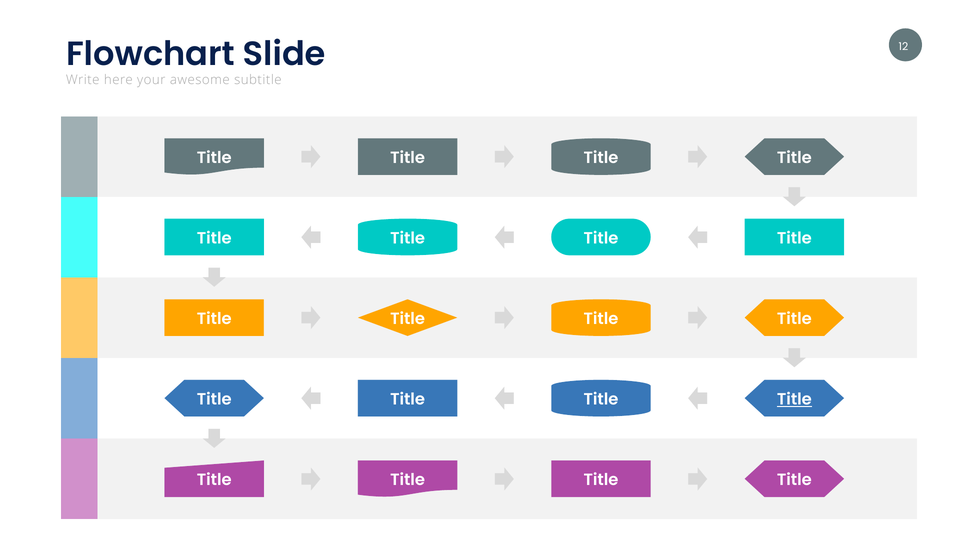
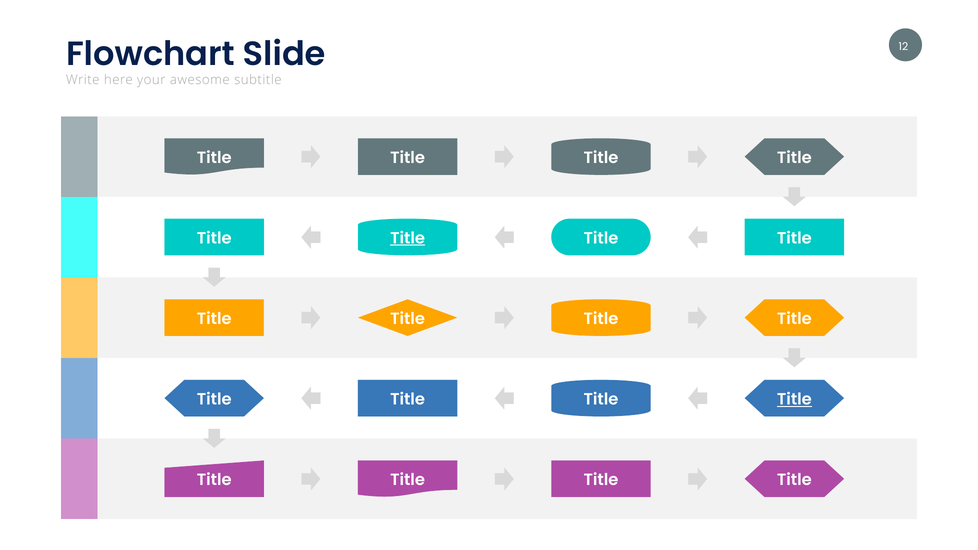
Title underline: none -> present (408, 238)
